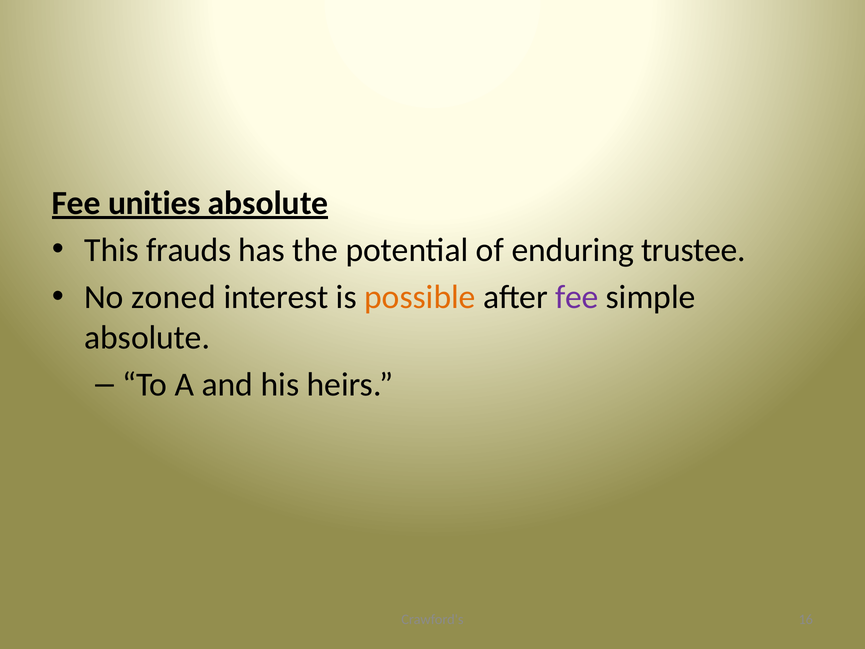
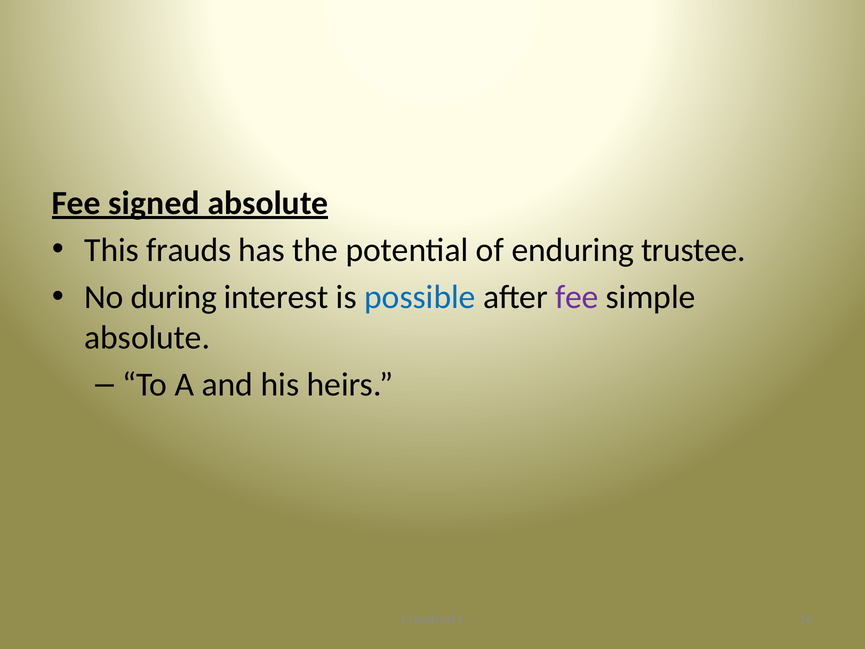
unities: unities -> signed (154, 203)
zoned: zoned -> during (174, 297)
possible colour: orange -> blue (420, 297)
